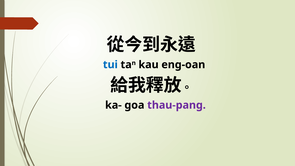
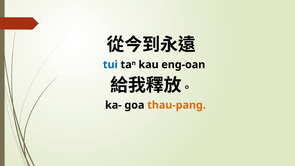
thau-pang colour: purple -> orange (176, 105)
